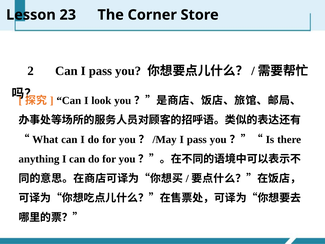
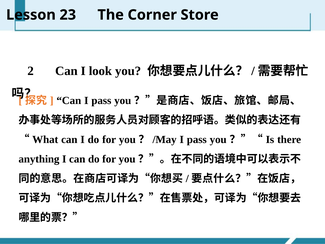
Can I pass: pass -> look (100, 71)
Can I look: look -> pass (101, 100)
